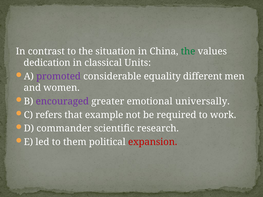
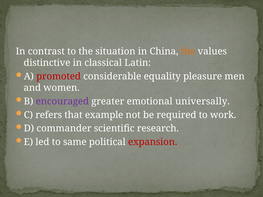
the colour: green -> orange (188, 52)
dedication: dedication -> distinctive (47, 63)
Units: Units -> Latin (138, 63)
promoted colour: purple -> red (59, 76)
different: different -> pleasure (203, 76)
them: them -> same (75, 142)
